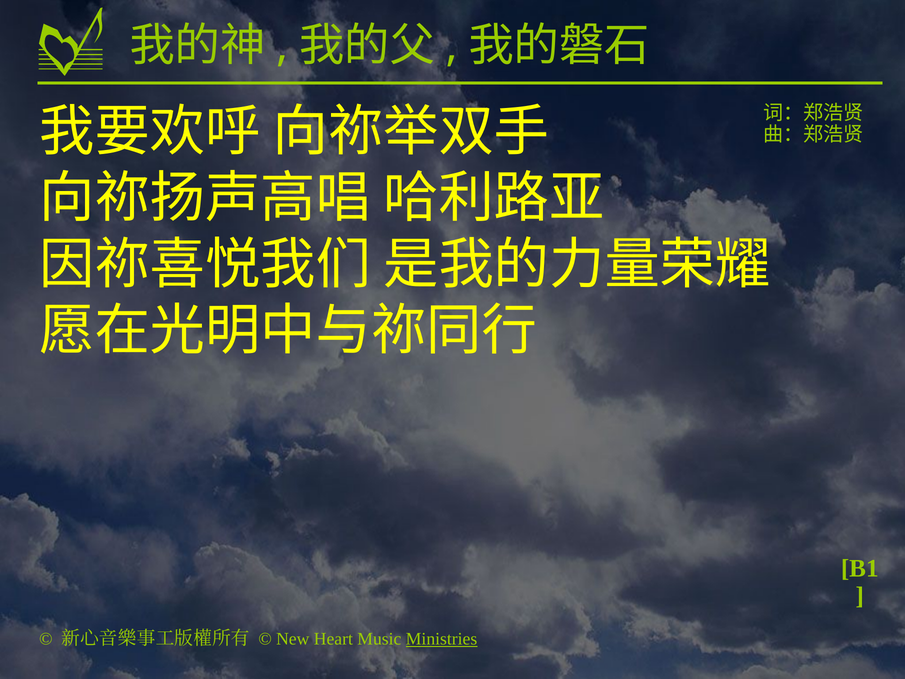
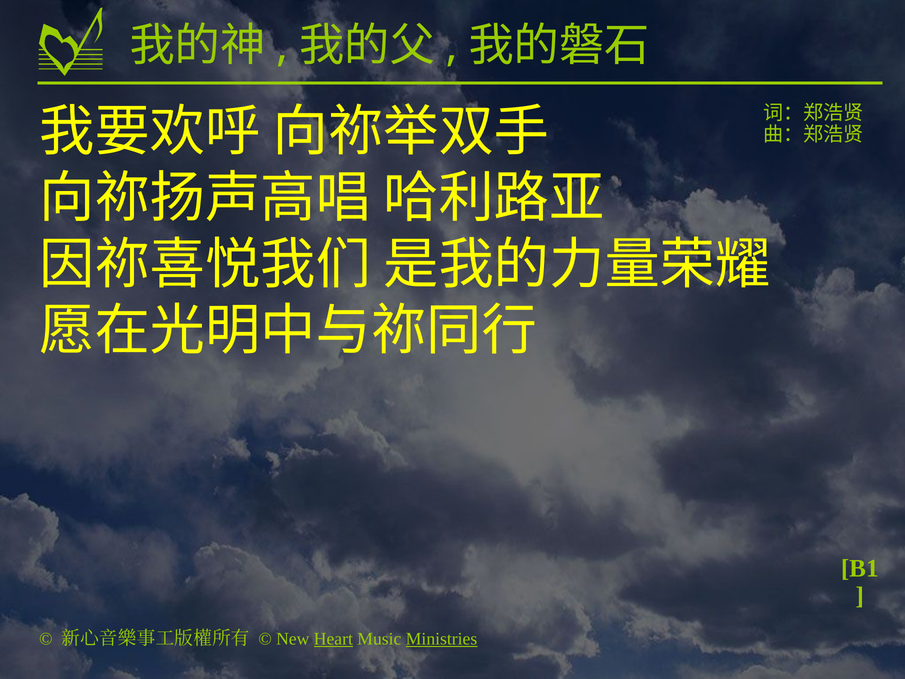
Heart underline: none -> present (333, 638)
